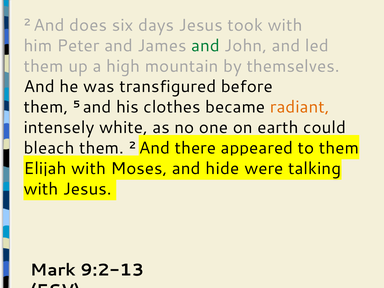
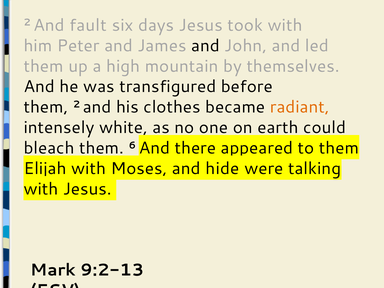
does: does -> fault (88, 25)
and colour: green -> black (205, 46)
them 5: 5 -> 2 (77, 104)
2: 2 -> 6 (132, 145)
